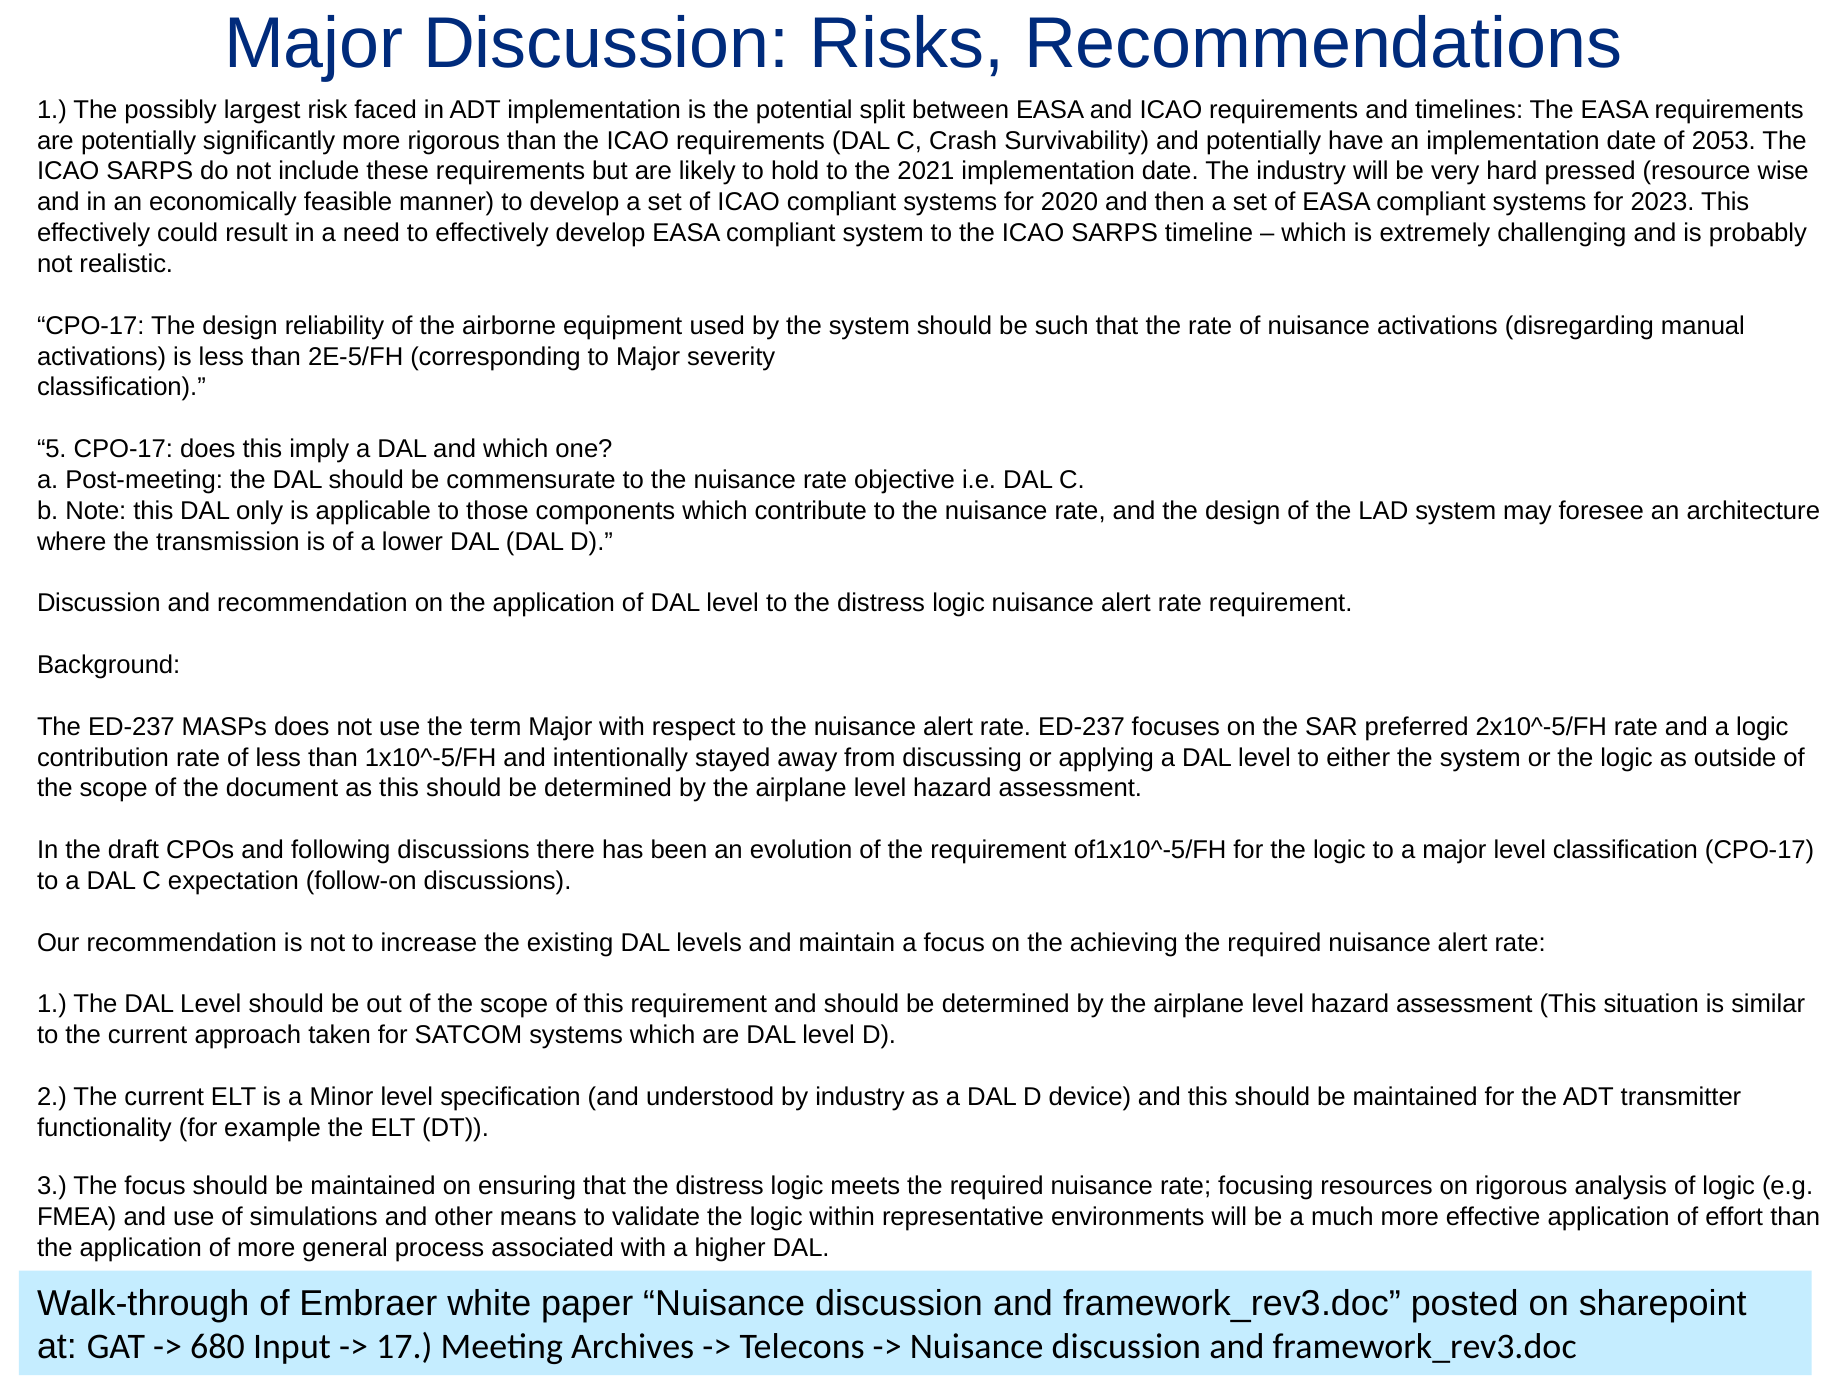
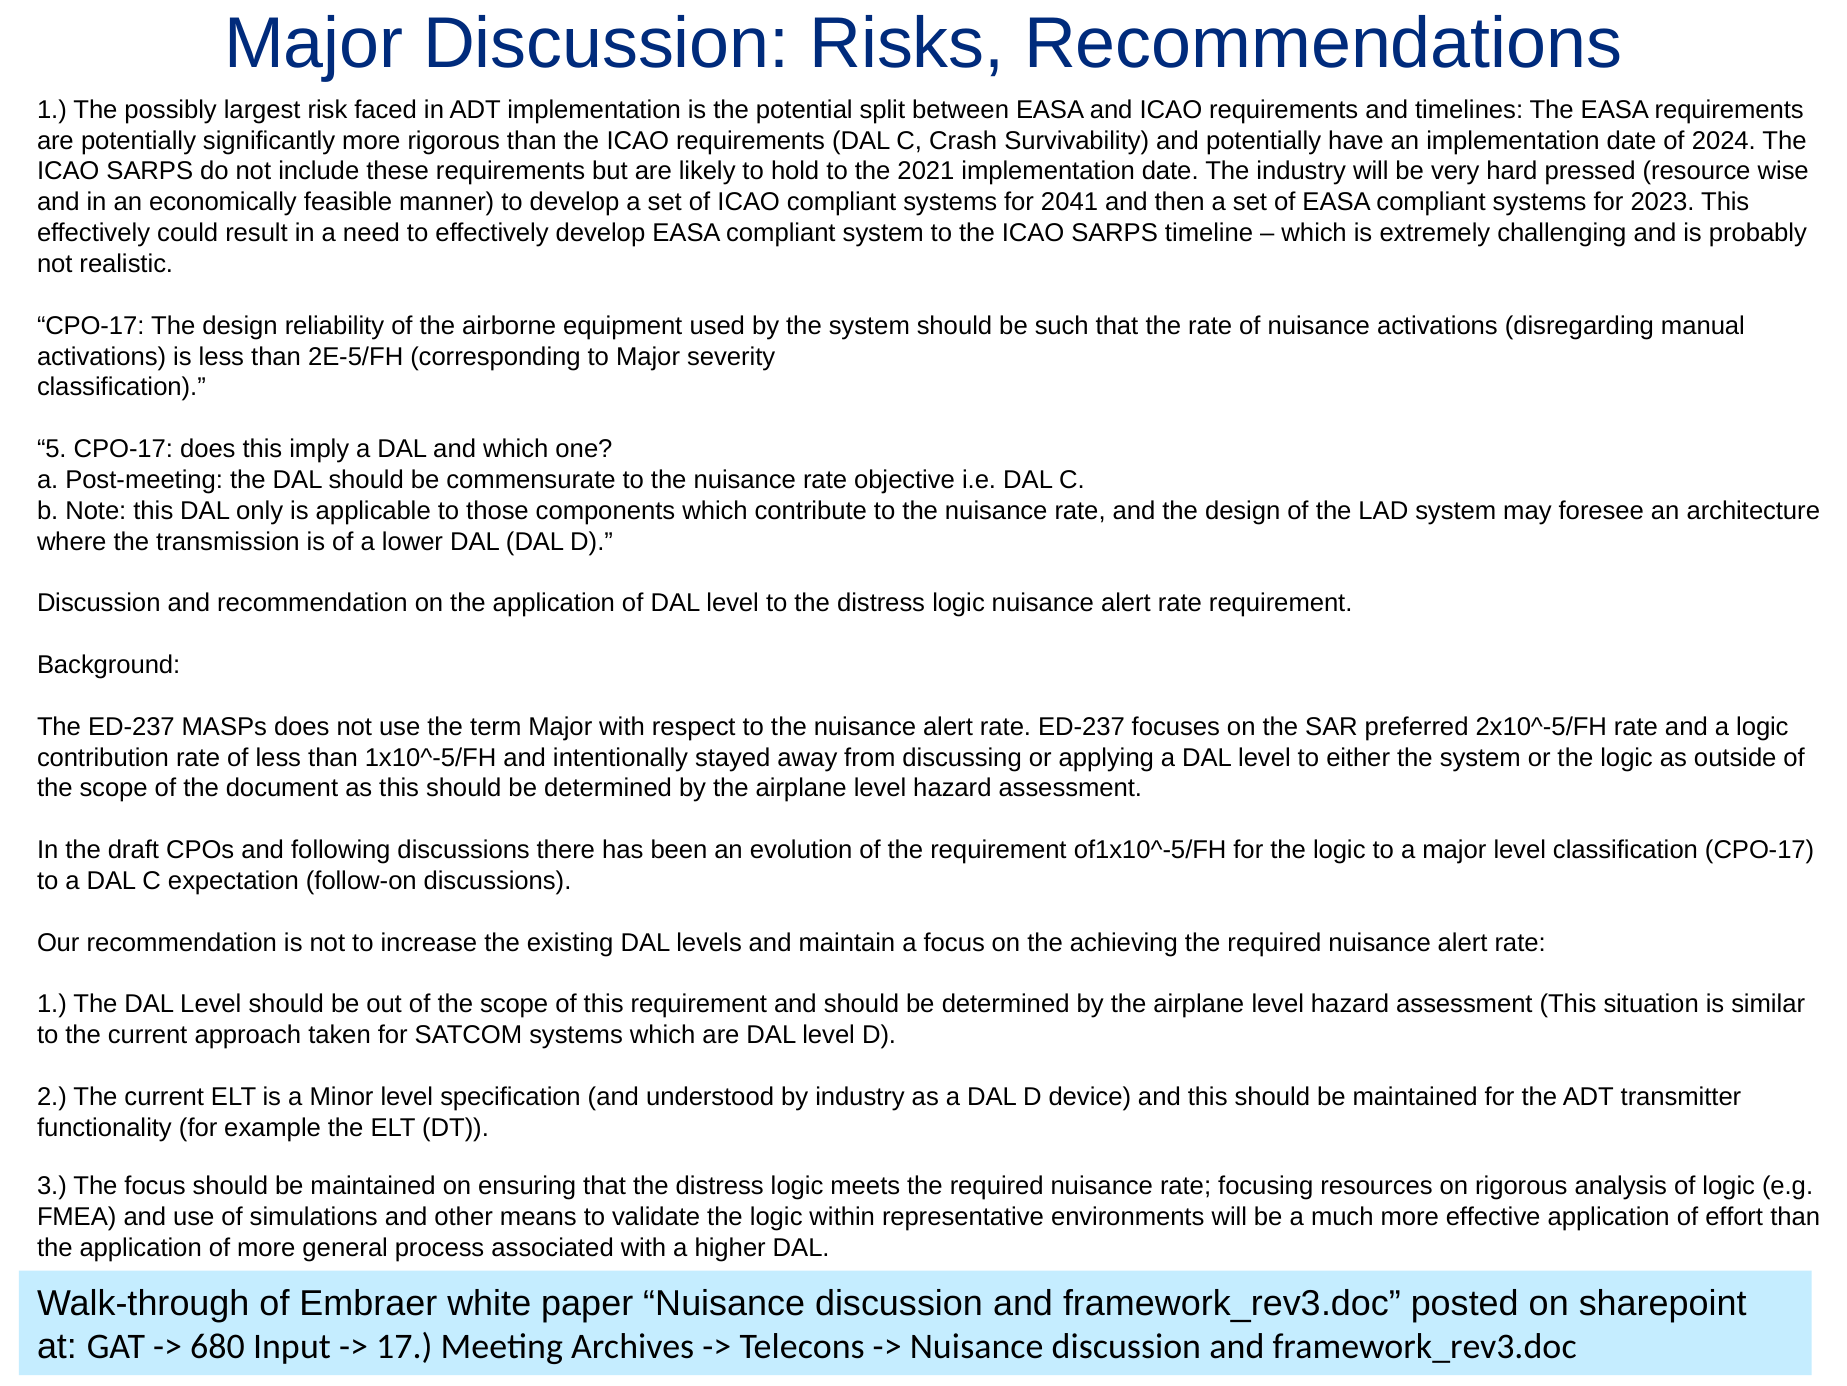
2053: 2053 -> 2024 (1724, 141)
2020: 2020 -> 2041 (1070, 202)
